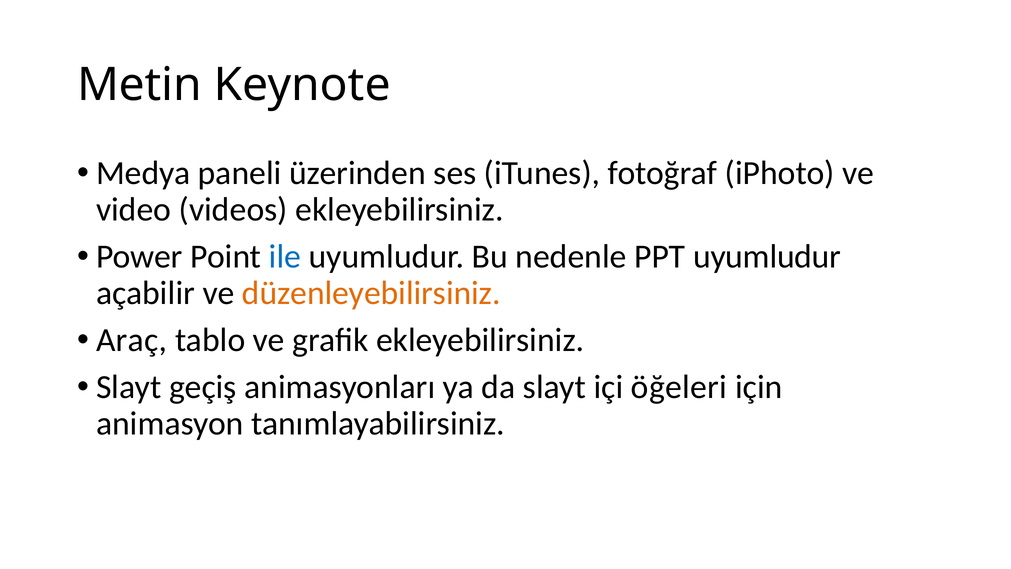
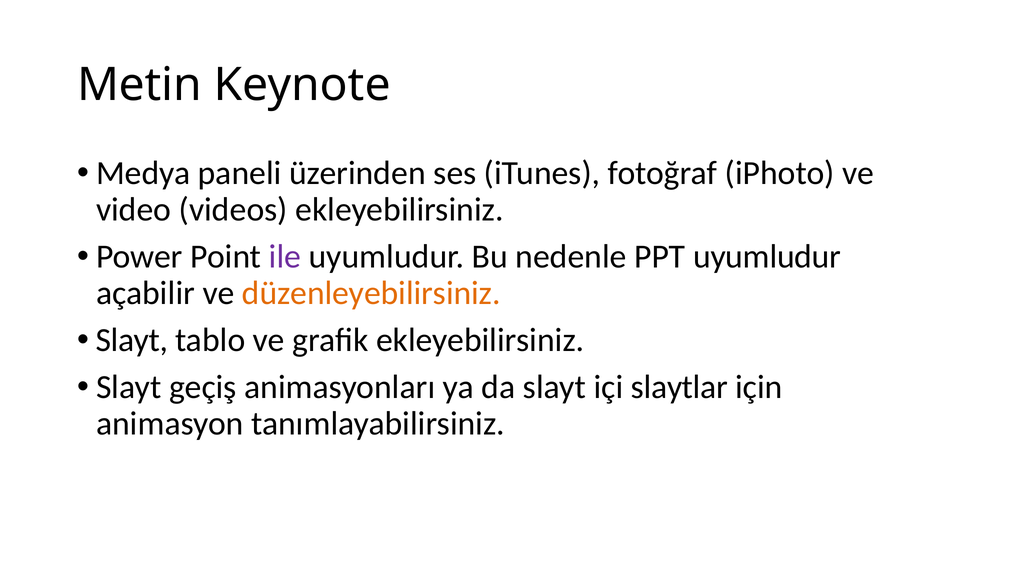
ile colour: blue -> purple (285, 257)
Araç: Araç -> Slayt (132, 340)
öğeleri: öğeleri -> slaytlar (679, 387)
